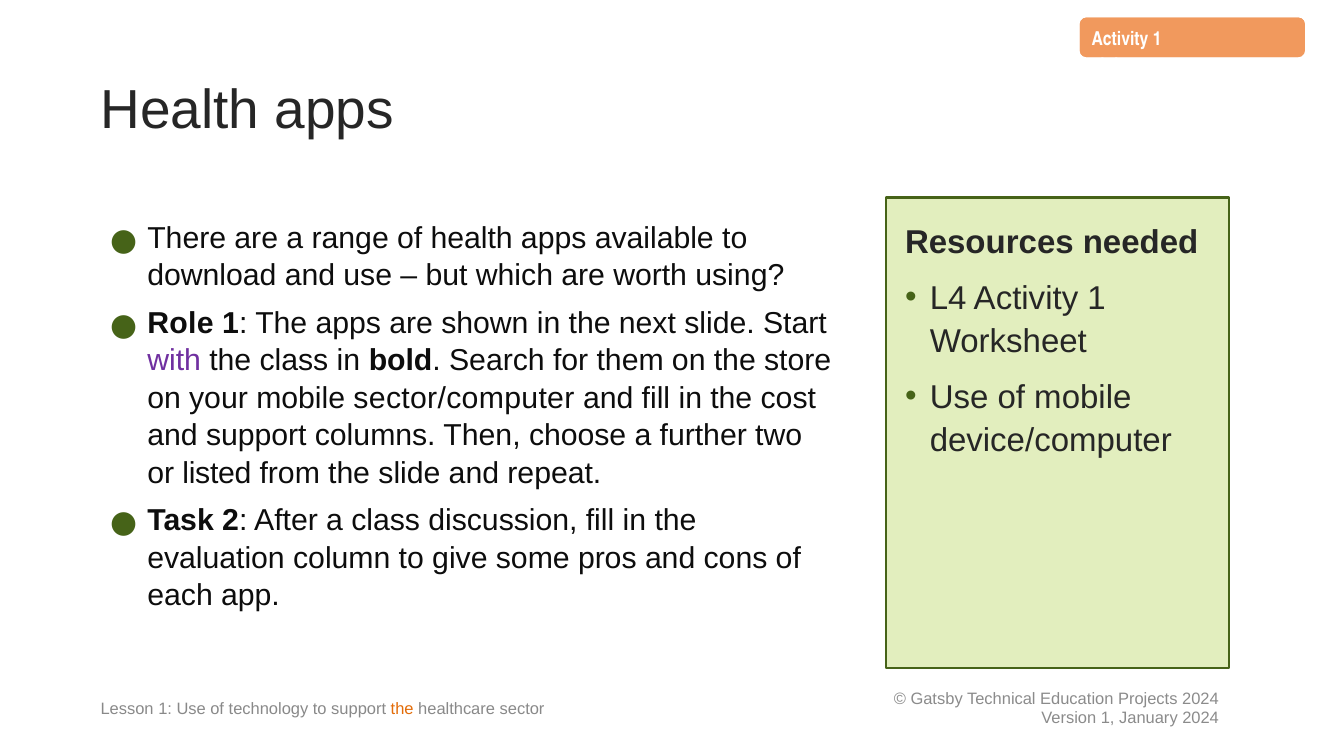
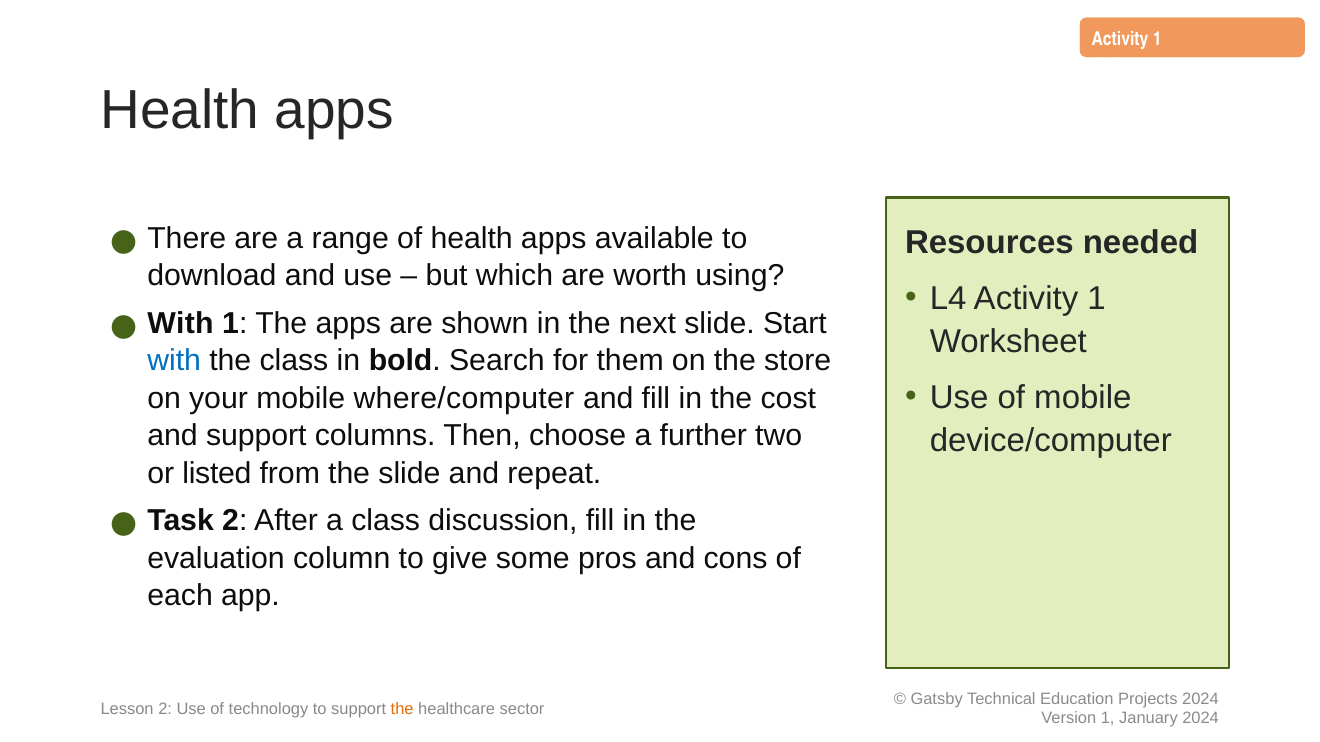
Role: Role -> With (180, 324)
with colour: purple -> blue (174, 361)
sector/computer: sector/computer -> where/computer (464, 399)
Lesson 1: 1 -> 2 (165, 710)
